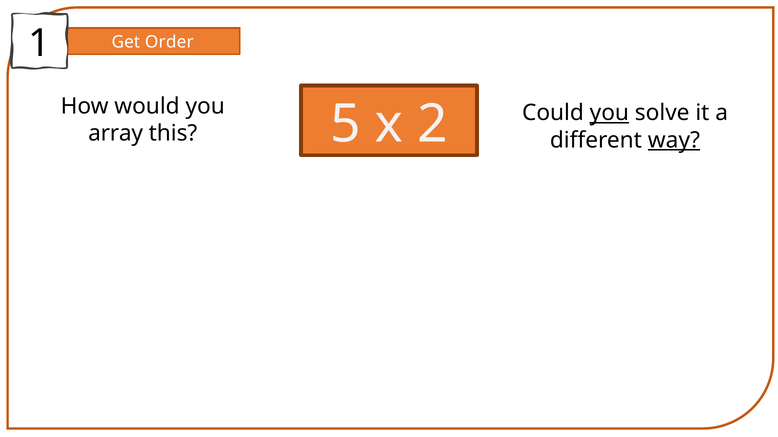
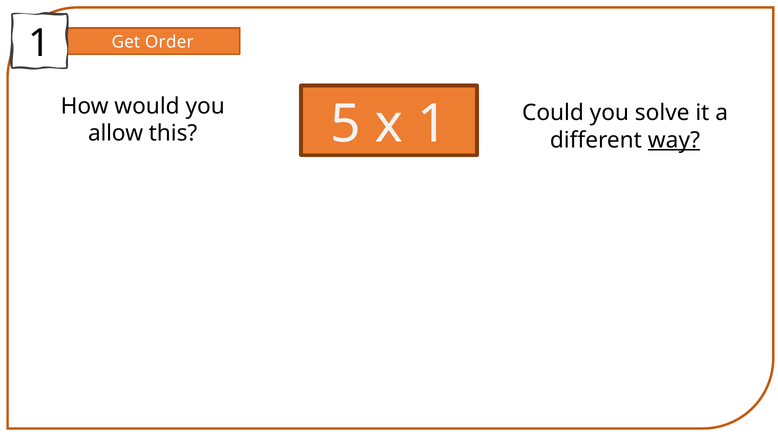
you underline: present -> none (609, 113)
x 2: 2 -> 1 (432, 124)
array: array -> allow (116, 134)
